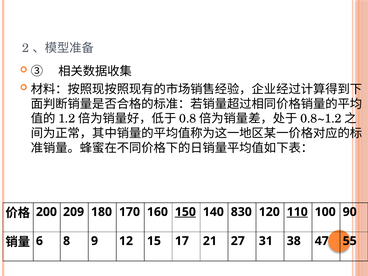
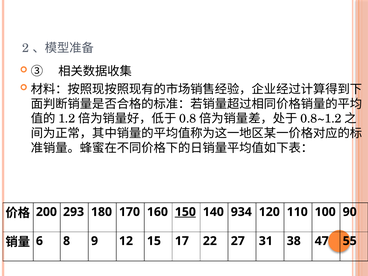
209: 209 -> 293 (74, 212)
830: 830 -> 934 (241, 212)
110 underline: present -> none (297, 212)
21: 21 -> 22 (210, 241)
